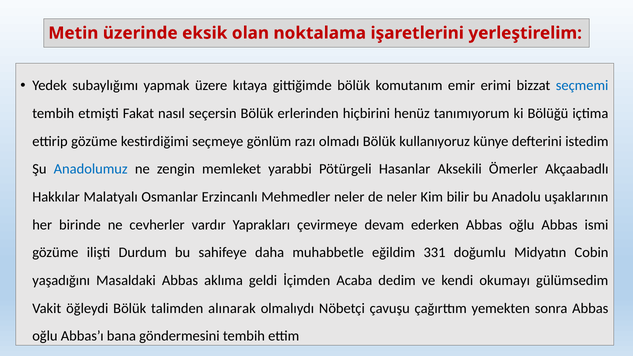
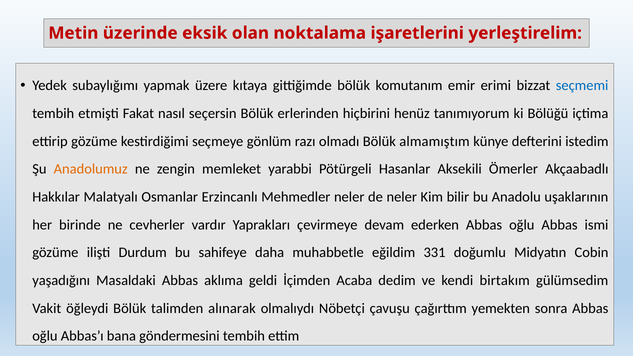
kullanıyoruz: kullanıyoruz -> almamıştım (435, 141)
Anadolumuz colour: blue -> orange (91, 169)
okumayı: okumayı -> birtakım (505, 280)
